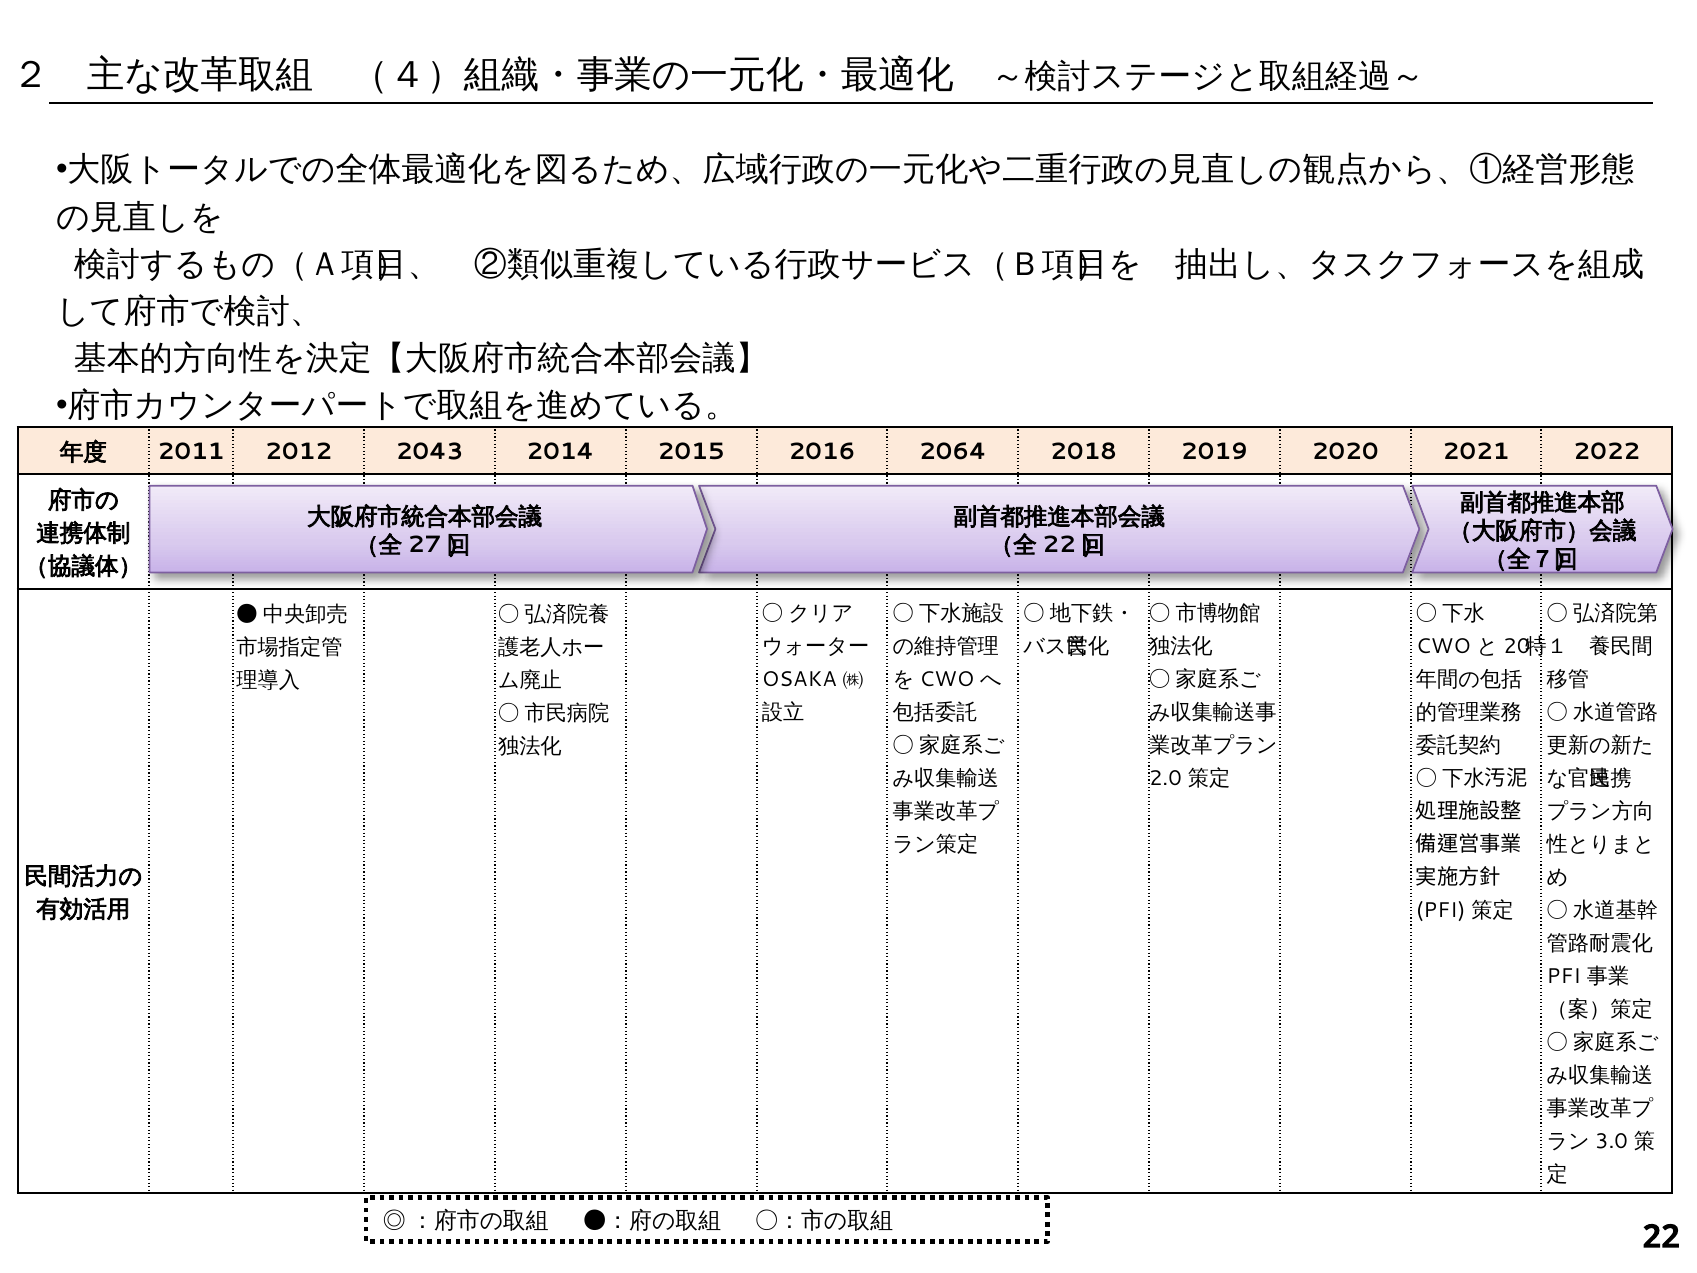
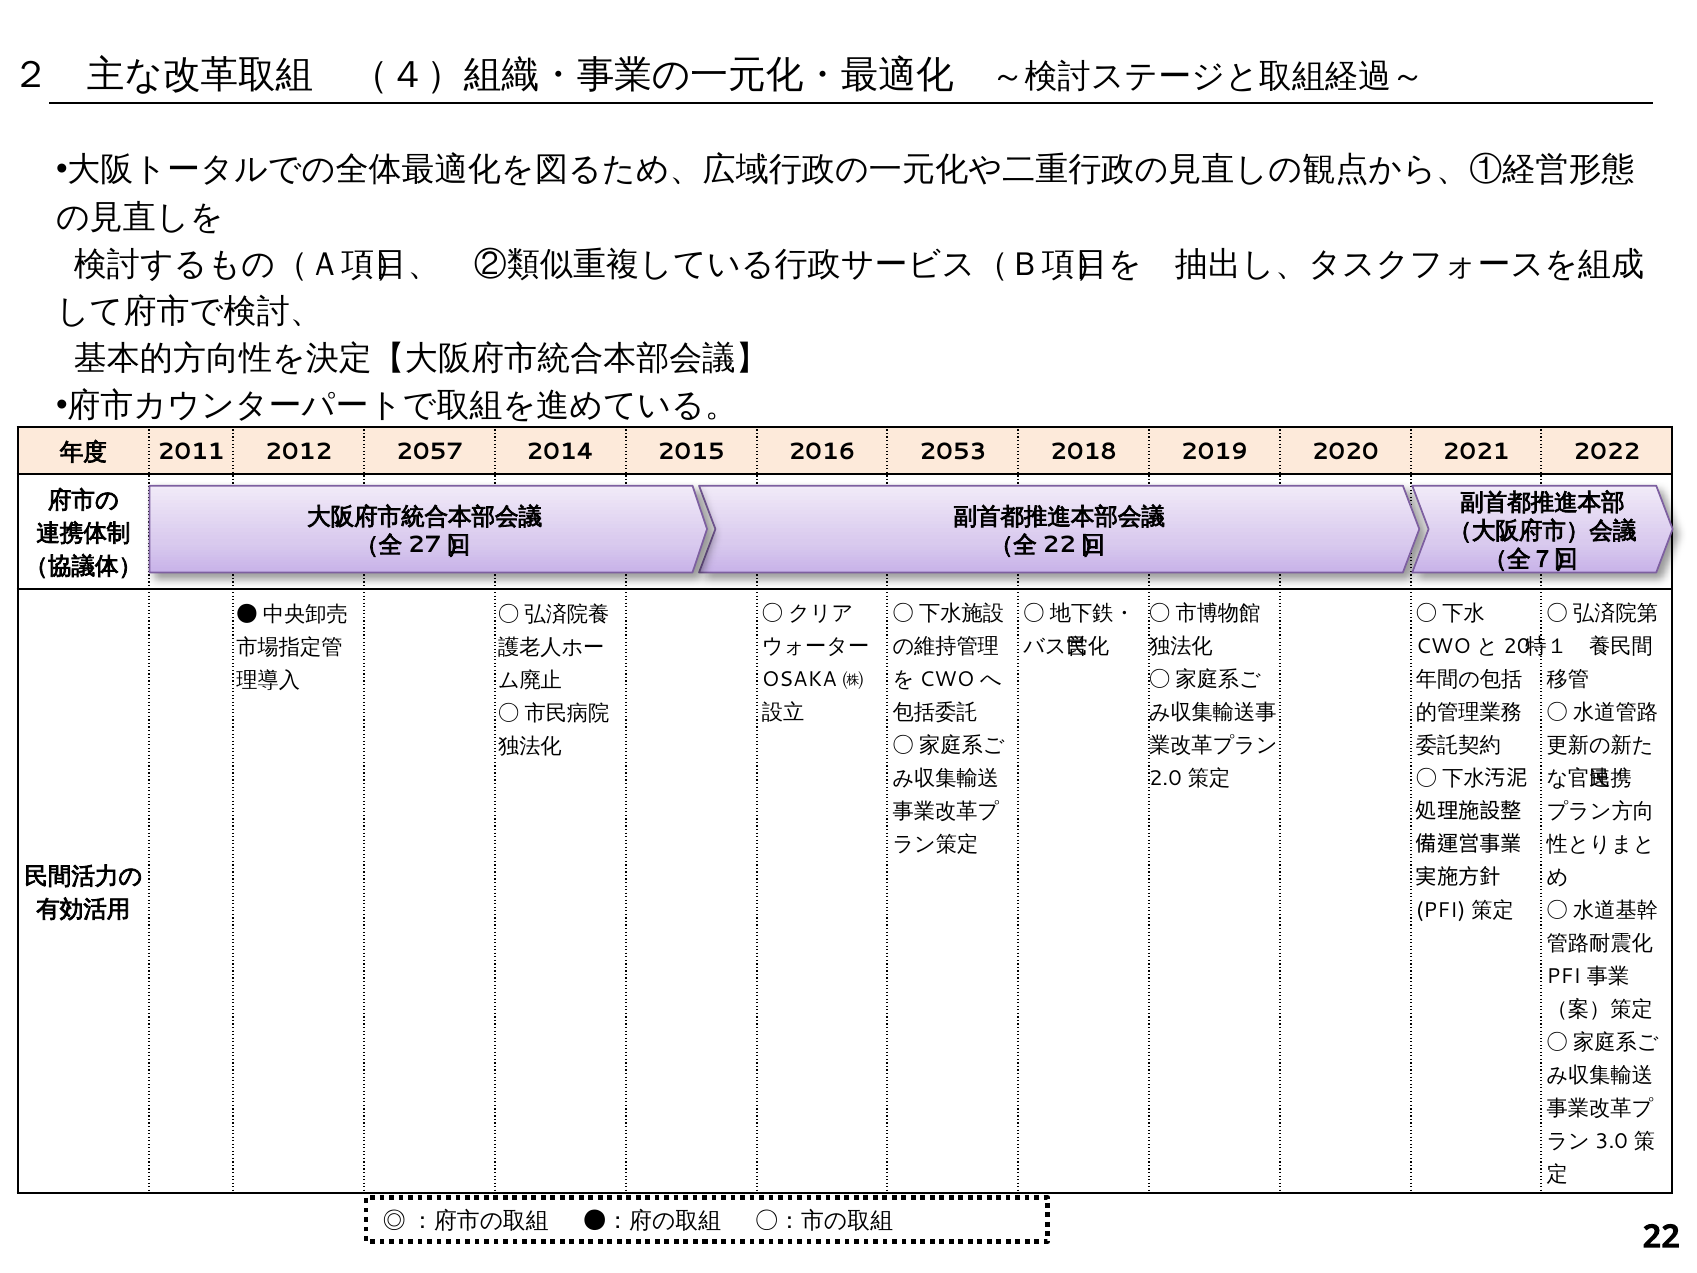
2043: 2043 -> 2057 (430, 451)
2064: 2064 -> 2053 (953, 451)
